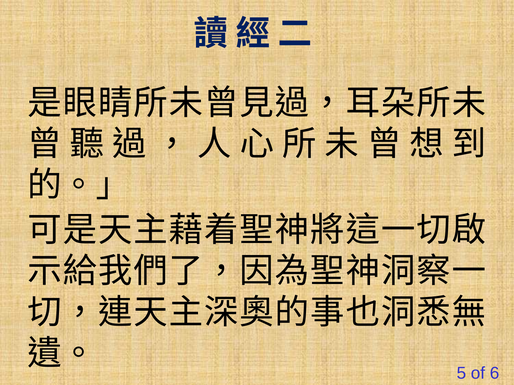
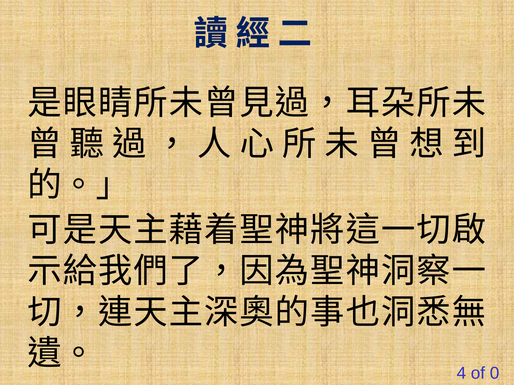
5: 5 -> 4 (461, 374)
6: 6 -> 0 (495, 374)
